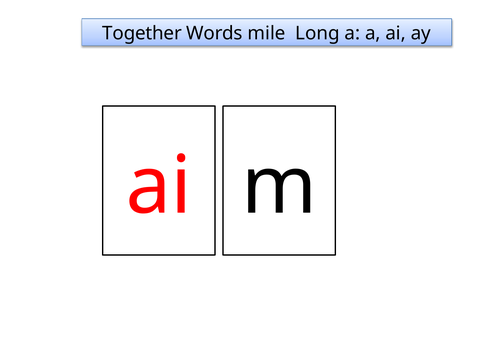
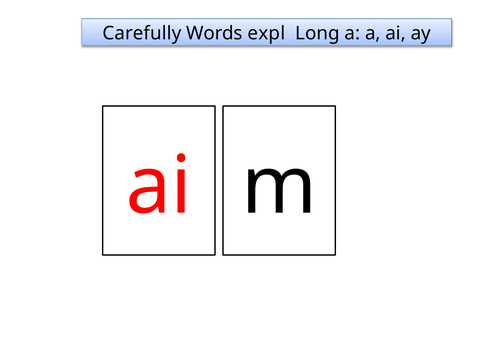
Together: Together -> Carefully (142, 33)
mile: mile -> expl (266, 33)
